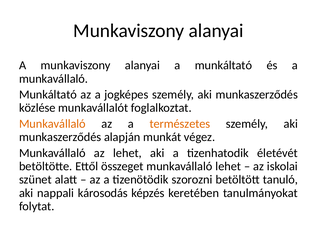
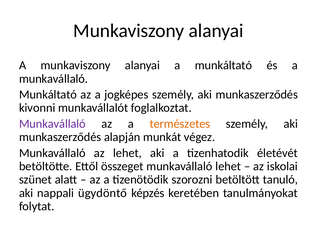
közlése: közlése -> kivonni (37, 108)
Munkavállaló colour: orange -> purple (52, 124)
károsodás: károsodás -> ügydöntő (103, 193)
